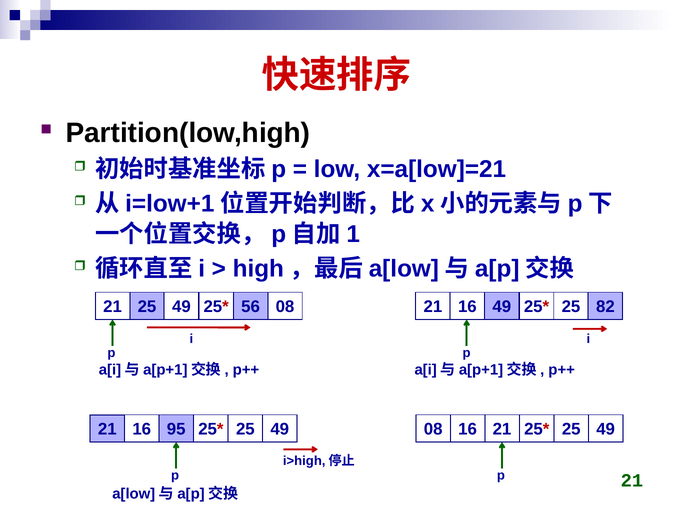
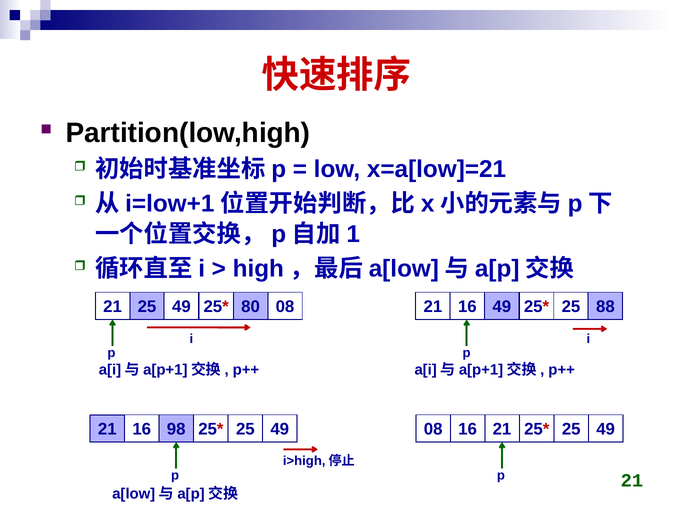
56: 56 -> 80 (251, 307)
82: 82 -> 88 (605, 307)
95: 95 -> 98 (176, 429)
